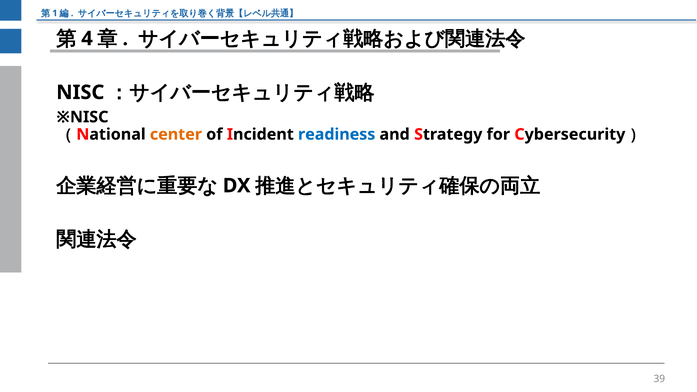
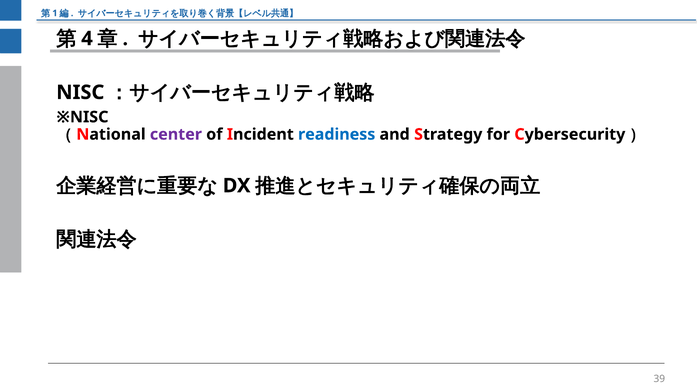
center colour: orange -> purple (176, 134)
